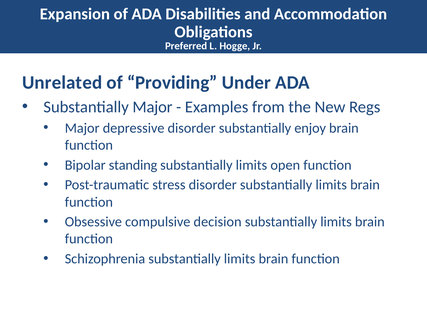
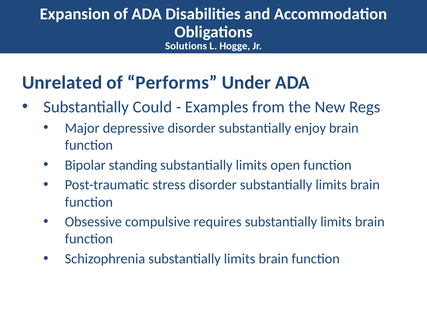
Preferred: Preferred -> Solutions (186, 46)
Providing: Providing -> Performs (172, 82)
Substantially Major: Major -> Could (152, 107)
decision: decision -> requires (218, 222)
